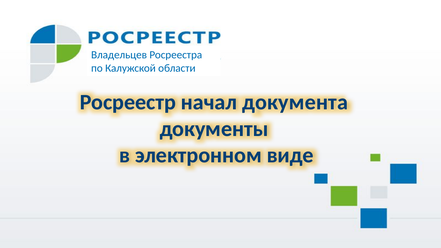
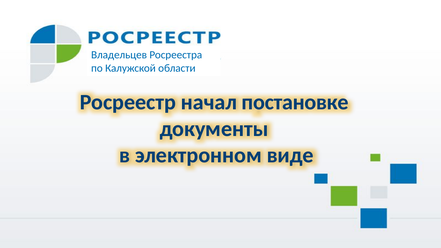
документа: документа -> постановке (295, 102)
